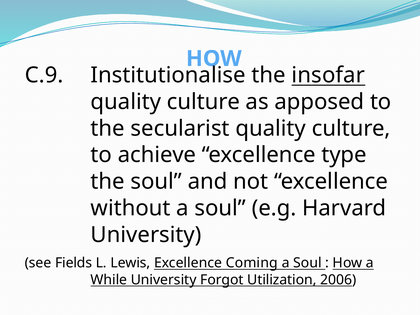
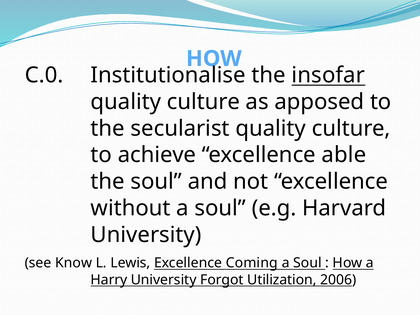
C.9: C.9 -> C.0 (44, 75)
type: type -> able (344, 155)
Fields: Fields -> Know (74, 263)
While: While -> Harry (109, 280)
